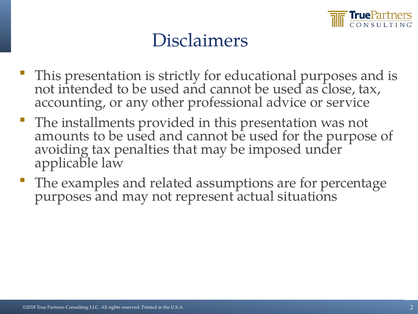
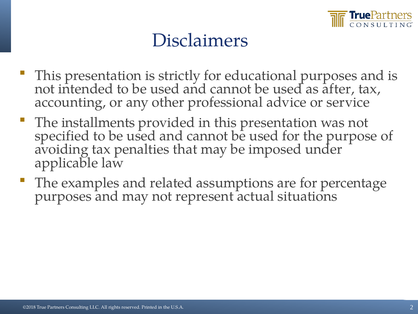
close: close -> after (338, 89)
amounts: amounts -> specified (62, 136)
